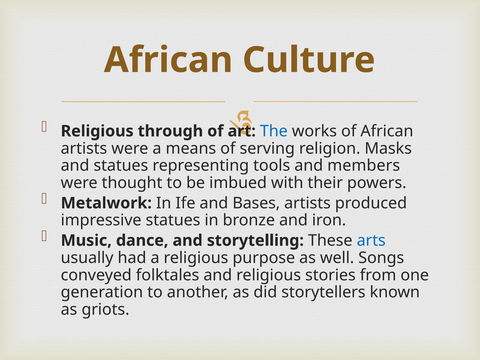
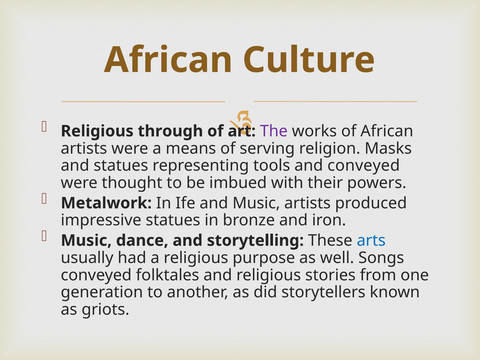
The colour: blue -> purple (274, 131)
and members: members -> conveyed (364, 166)
and Bases: Bases -> Music (256, 203)
